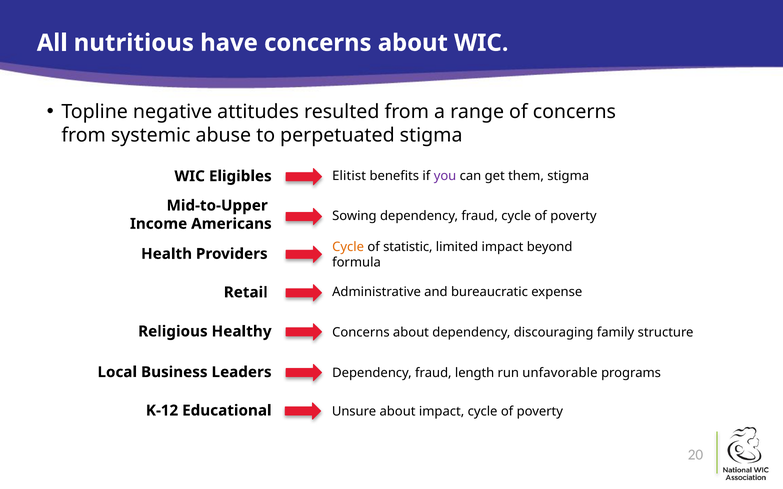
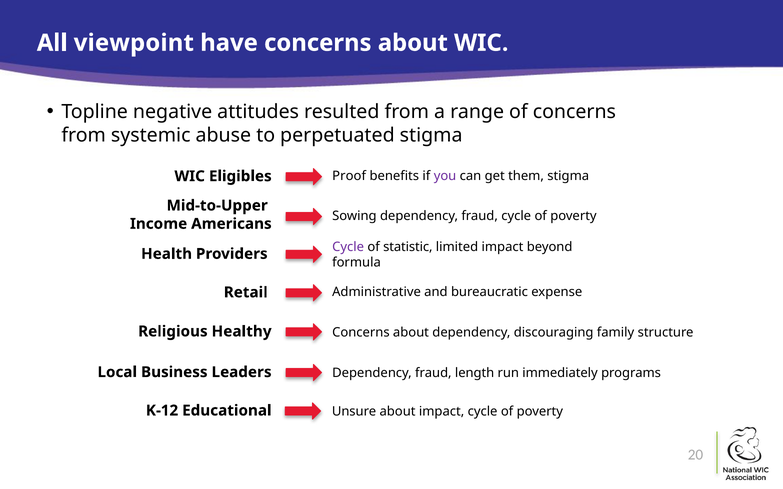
nutritious: nutritious -> viewpoint (134, 43)
Elitist: Elitist -> Proof (349, 176)
Cycle colour: orange -> purple (348, 247)
unfavorable: unfavorable -> immediately (560, 373)
